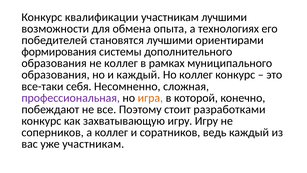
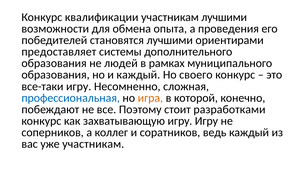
технологиях: технологиях -> проведения (228, 29)
формирования: формирования -> предоставляет (59, 52)
не коллег: коллег -> людей (121, 63)
Но коллег: коллег -> своего (196, 75)
все-таки себя: себя -> игру (79, 86)
профессиональная colour: purple -> blue (71, 98)
